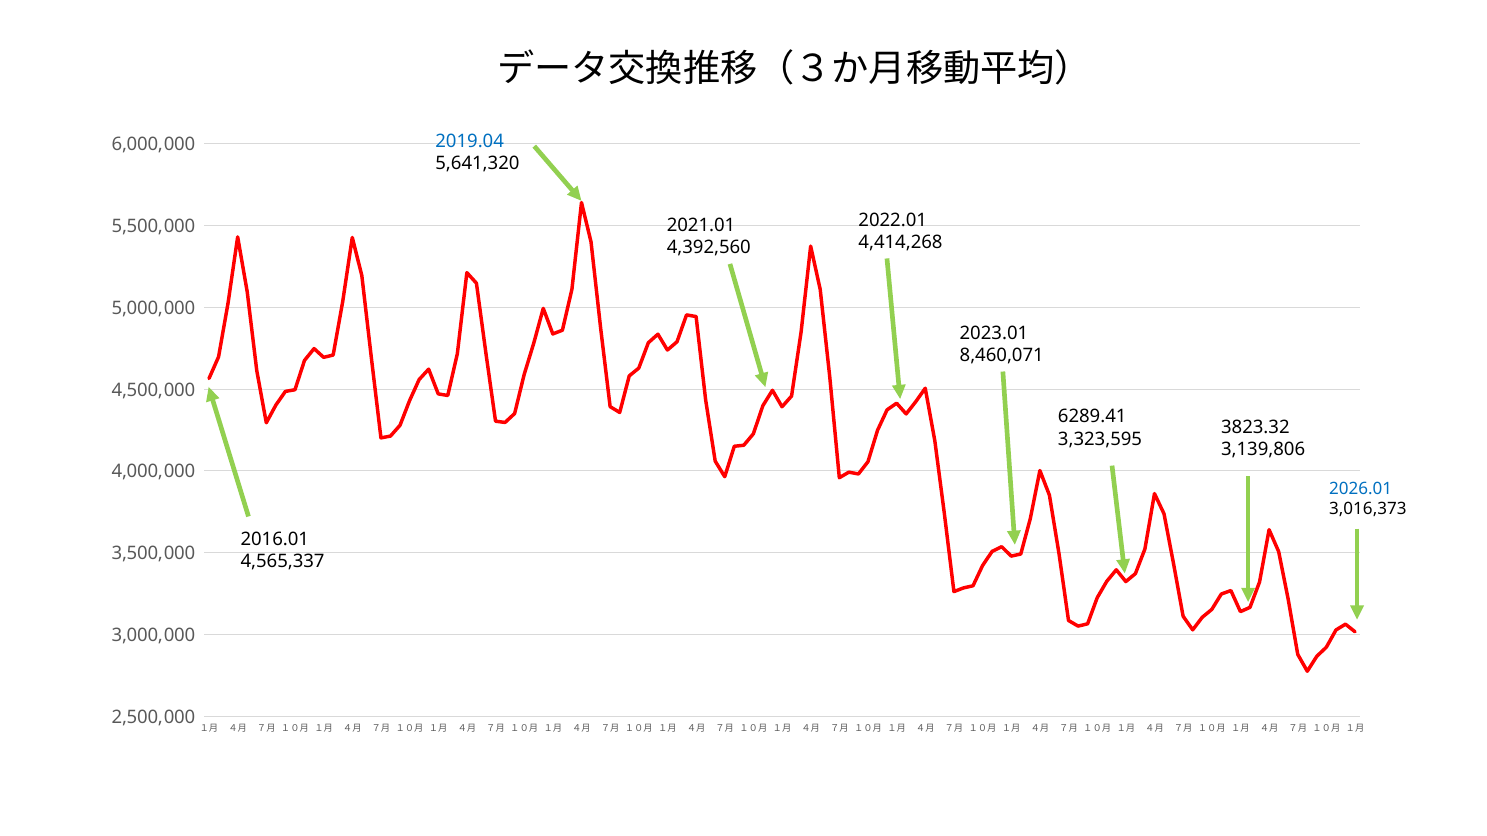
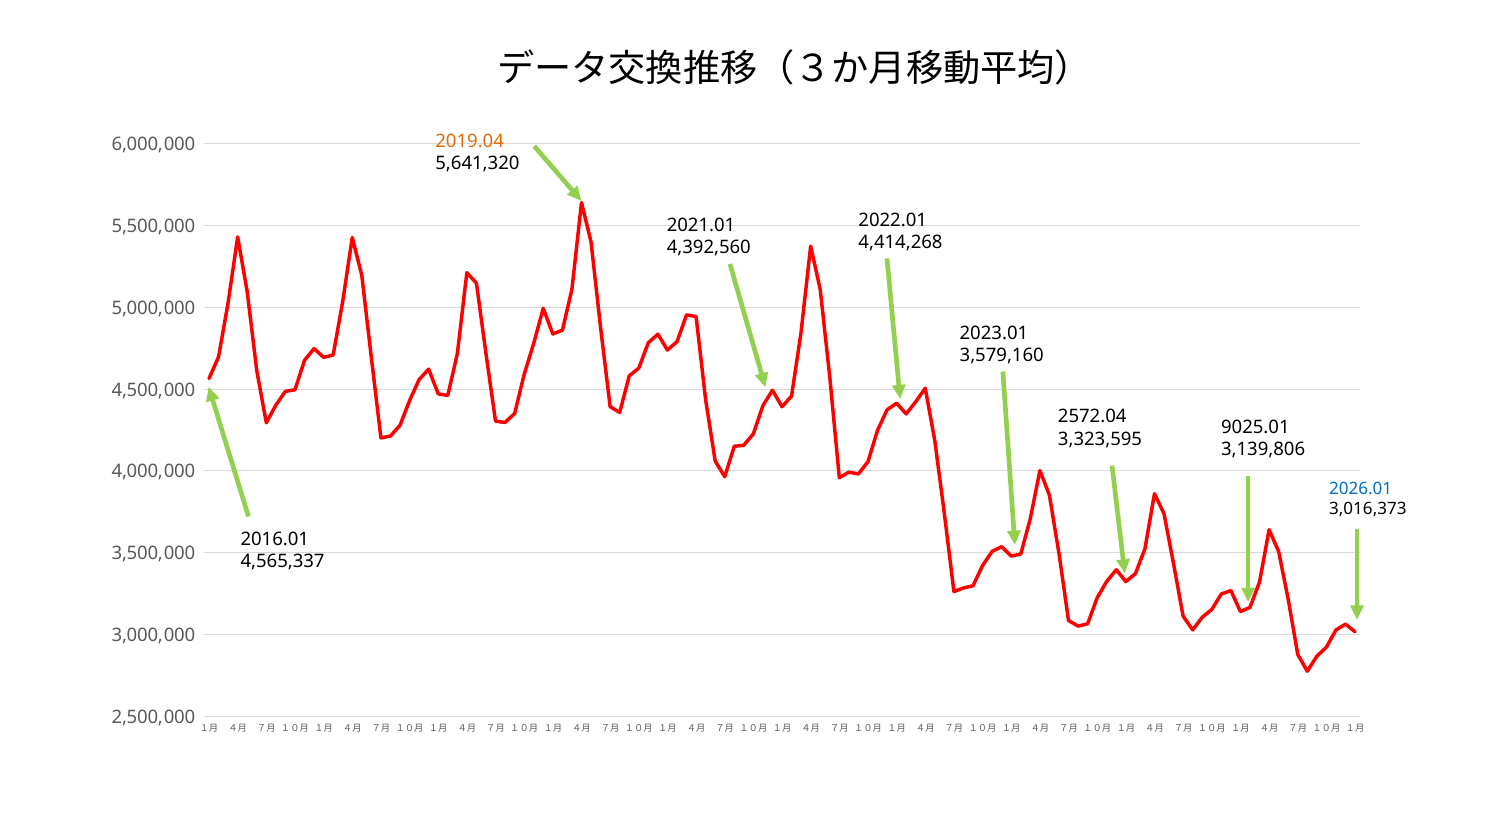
2019.04 colour: blue -> orange (470, 141)
8,460,071: 8,460,071 -> 3,579,160 (1002, 356)
6289.41: 6289.41 -> 2572.04 (1092, 417)
3823.32: 3823.32 -> 9025.01 (1255, 427)
